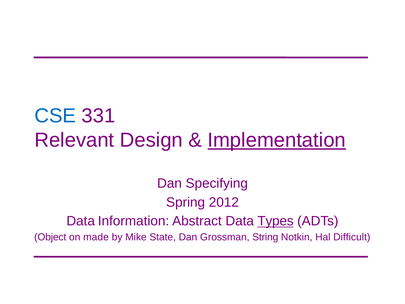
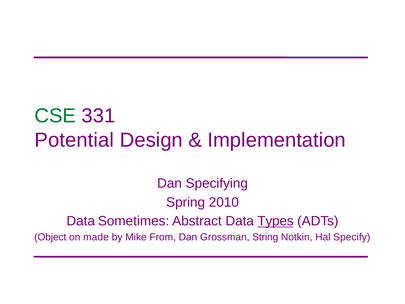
CSE colour: blue -> green (55, 116)
Relevant: Relevant -> Potential (74, 140)
Implementation underline: present -> none (277, 140)
2012: 2012 -> 2010 (224, 202)
Information: Information -> Sometimes (134, 221)
State: State -> From (163, 237)
Difficult: Difficult -> Specify (352, 237)
